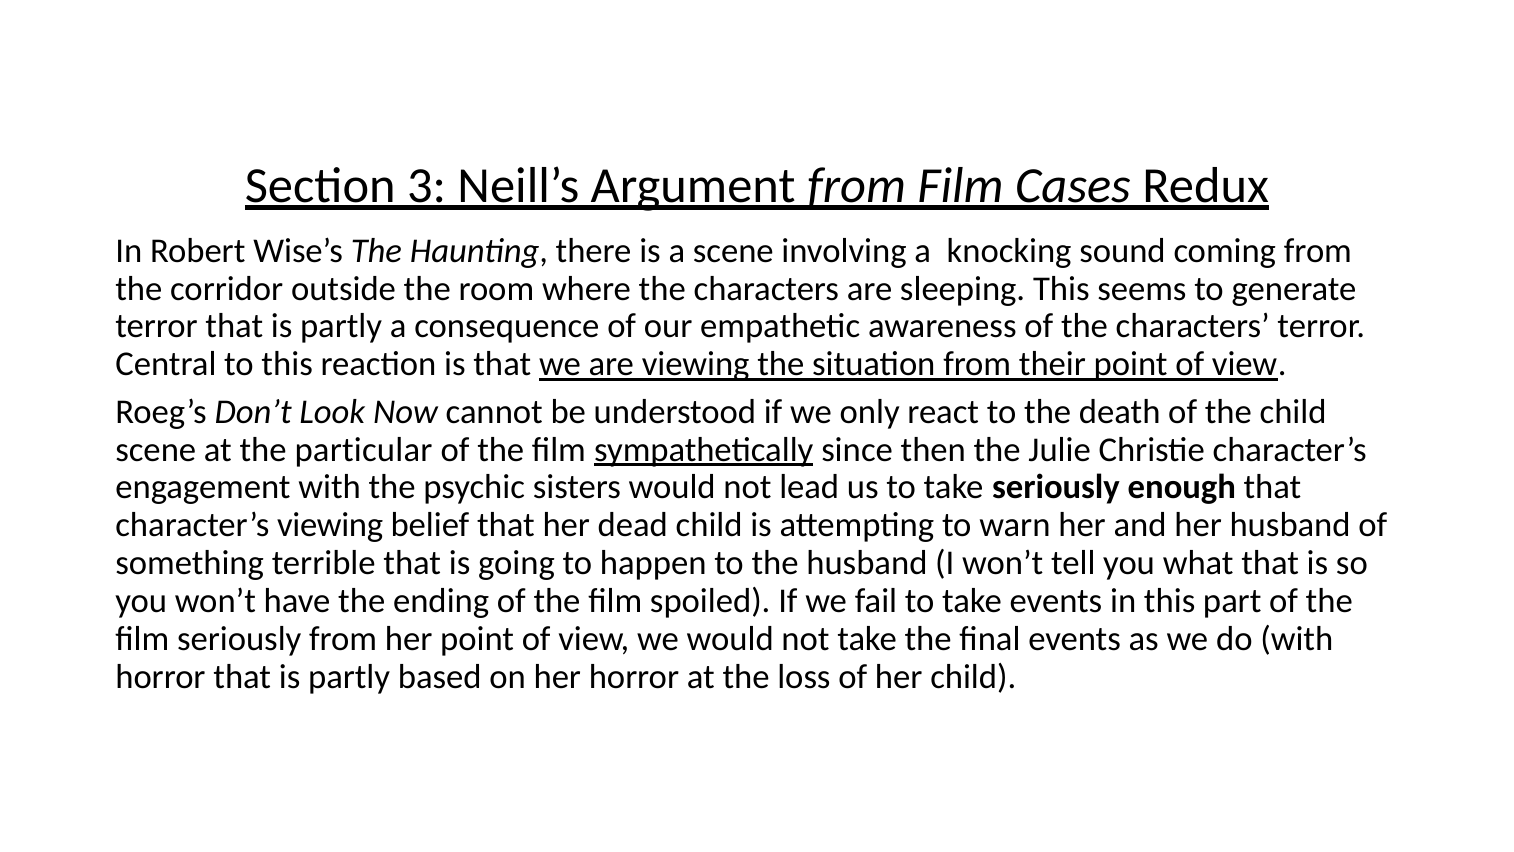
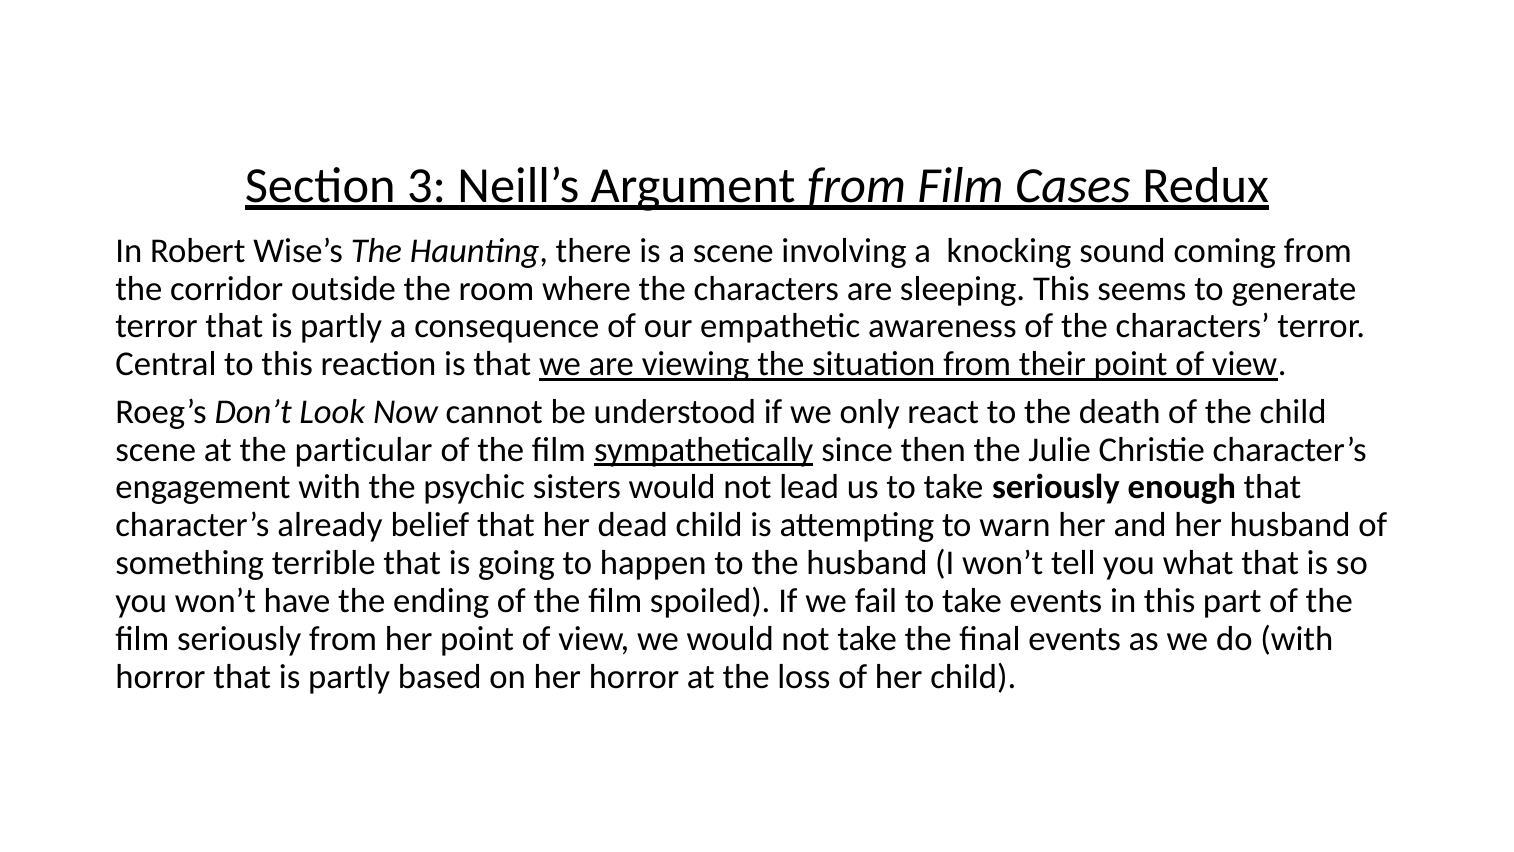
character’s viewing: viewing -> already (330, 525)
